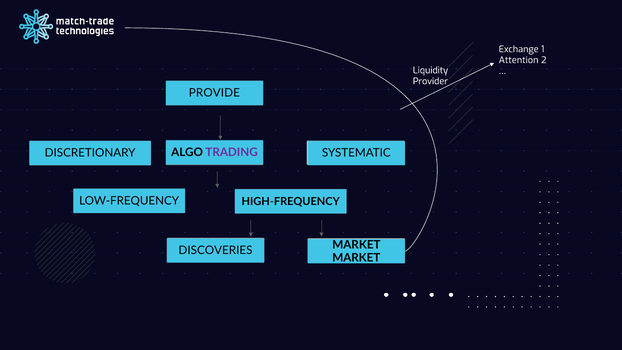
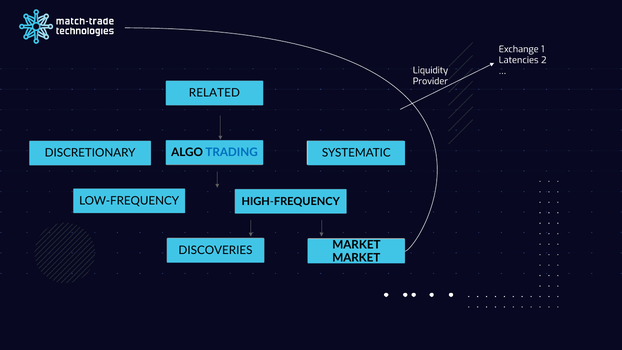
Attention: Attention -> Latencies (519, 60)
PROVIDE: PROVIDE -> RELATED (214, 93)
TRADING colour: purple -> blue (232, 152)
